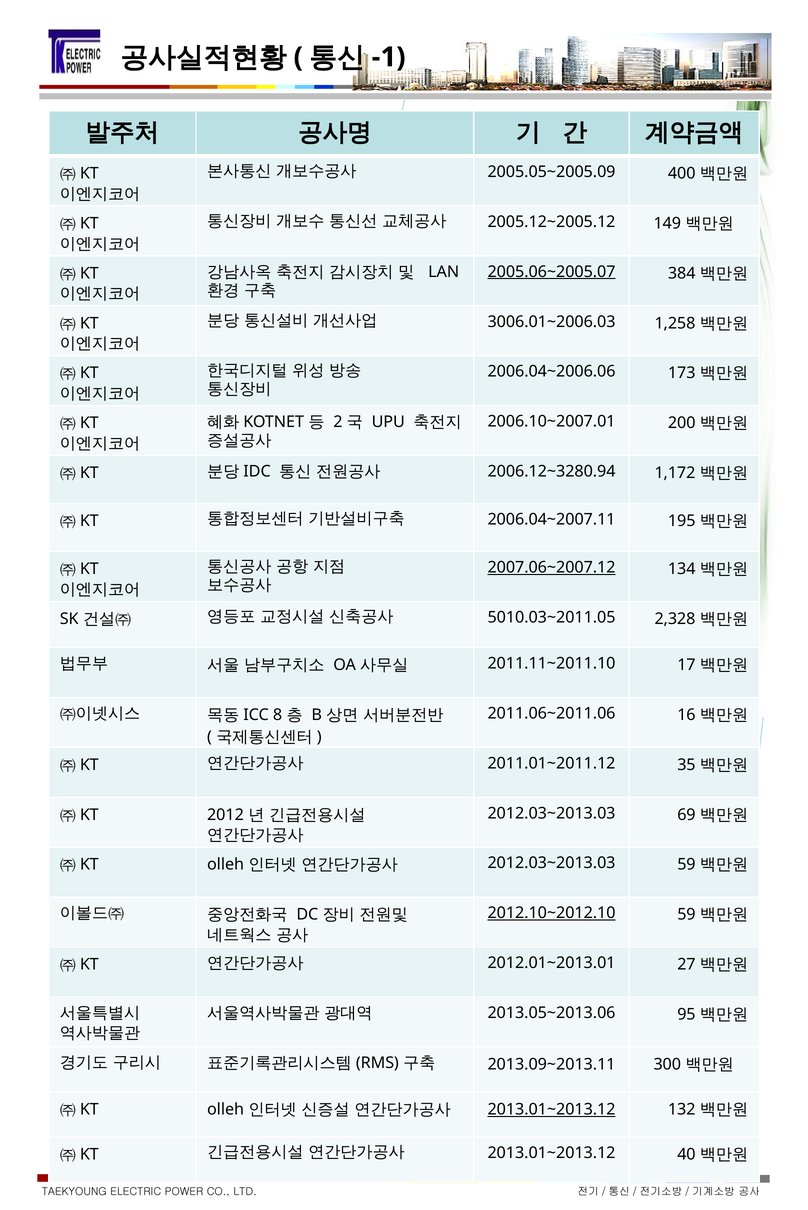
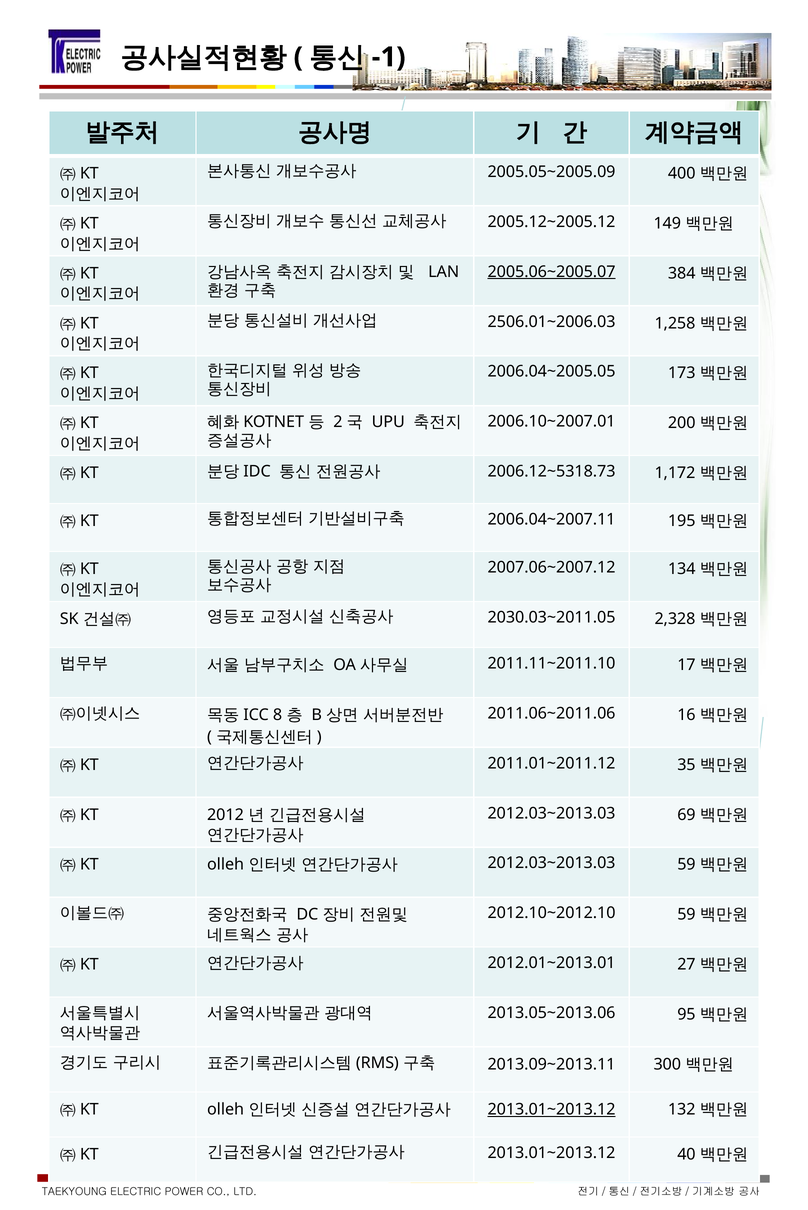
3006.01~2006.03: 3006.01~2006.03 -> 2506.01~2006.03 (552, 322)
2006.04~2006.06: 2006.04~2006.06 -> 2006.04~2005.05 (552, 372)
2006.12~3280.94: 2006.12~3280.94 -> 2006.12~5318.73 (552, 471)
2007.06~2007.12 underline: present -> none (552, 567)
5010.03~2011.05: 5010.03~2011.05 -> 2030.03~2011.05 (552, 617)
2012.10~2012.10 underline: present -> none (552, 913)
